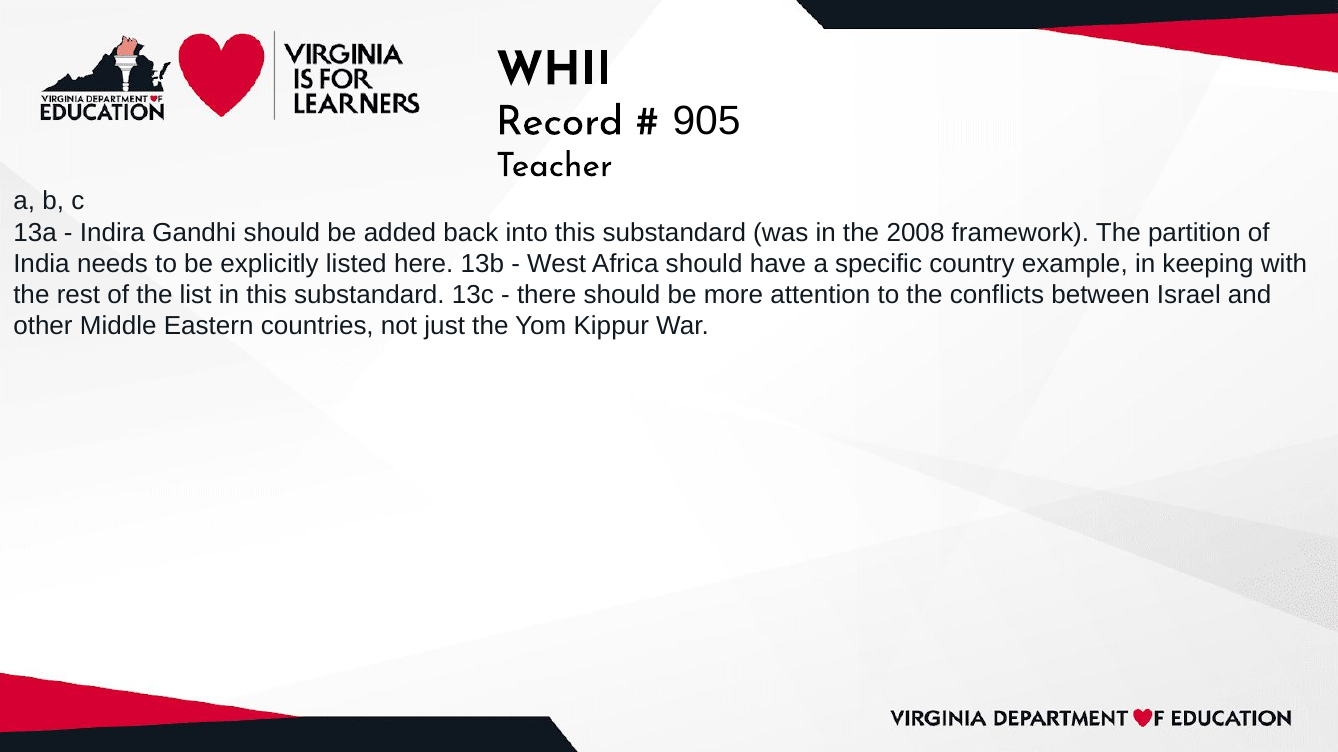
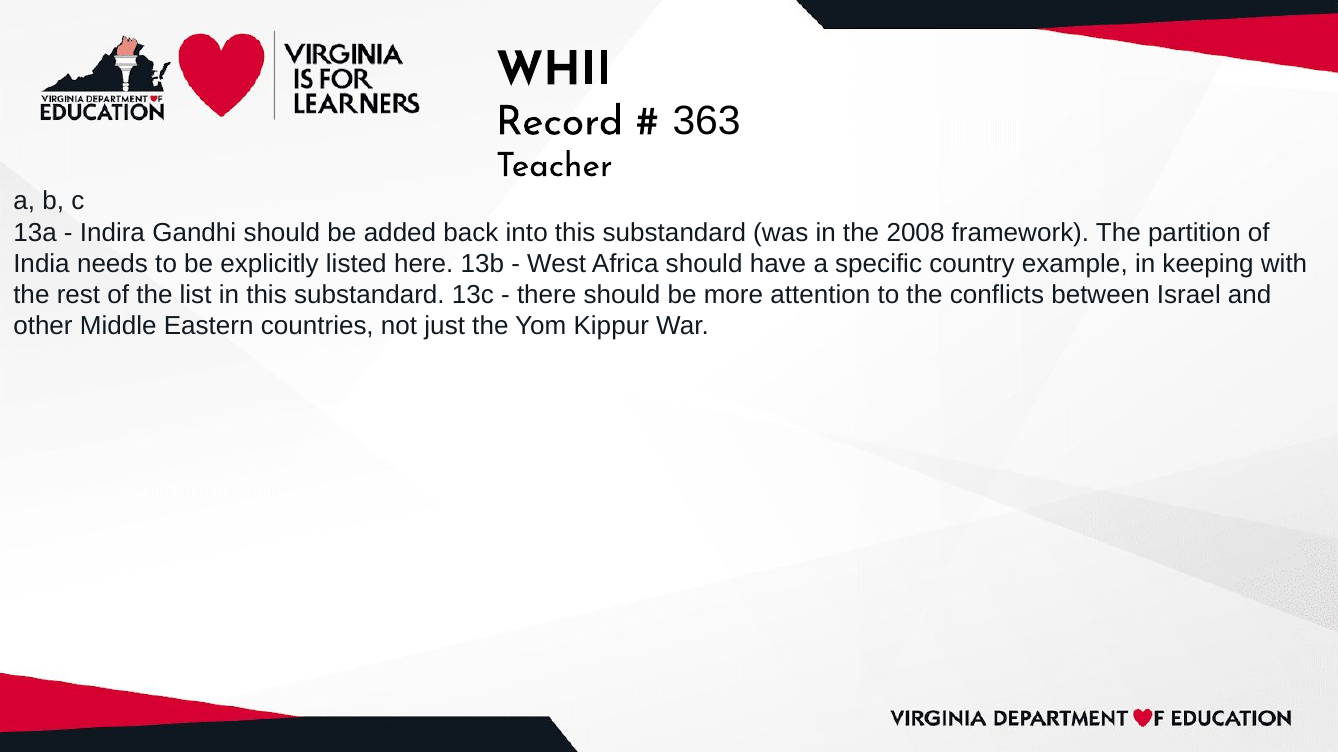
905: 905 -> 363 (707, 121)
